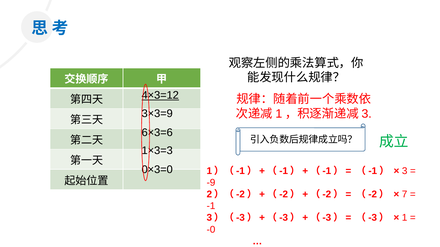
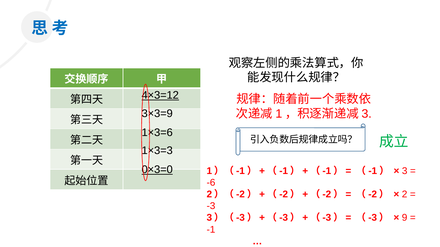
6×3=6: 6×3=6 -> 1×3=6 (157, 133)
0×3=0 underline: none -> present (157, 170)
-9: -9 -> -6 (211, 183)
7: 7 -> 2 (405, 195)
-1: -1 -> -3 (211, 206)
1: 1 -> 9 (405, 218)
-0: -0 -> -1 (211, 230)
